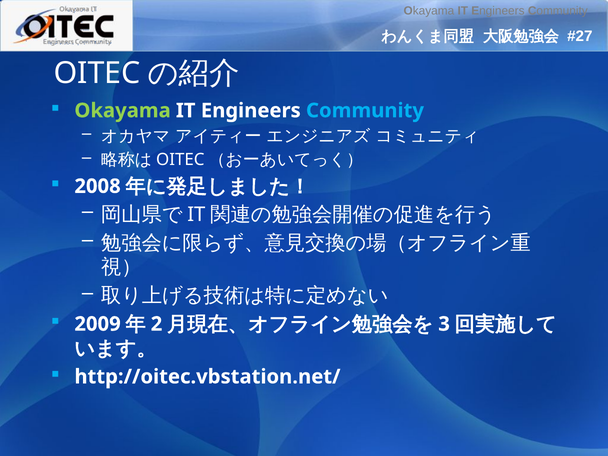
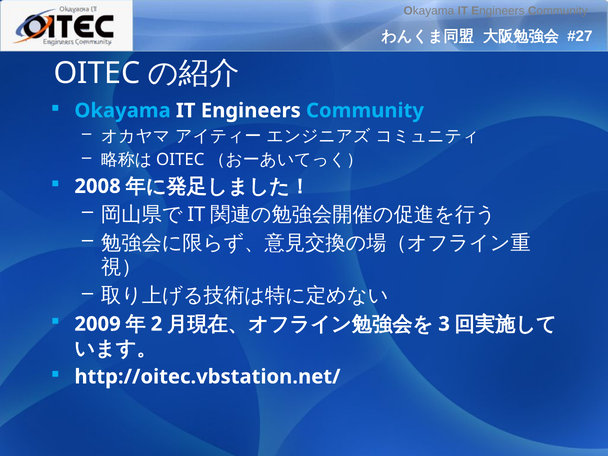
Okayama colour: light green -> light blue (123, 111)
